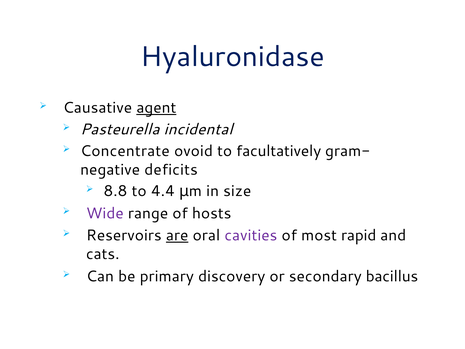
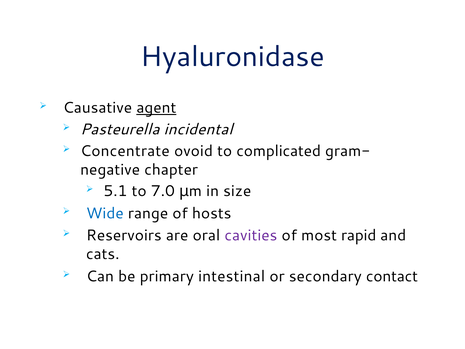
facultatively: facultatively -> complicated (279, 151)
deficits: deficits -> chapter (171, 170)
8.8: 8.8 -> 5.1 (115, 191)
4.4: 4.4 -> 7.0 (163, 191)
Wide colour: purple -> blue (105, 213)
are underline: present -> none (177, 235)
discovery: discovery -> intestinal (232, 276)
bacillus: bacillus -> contact (392, 276)
